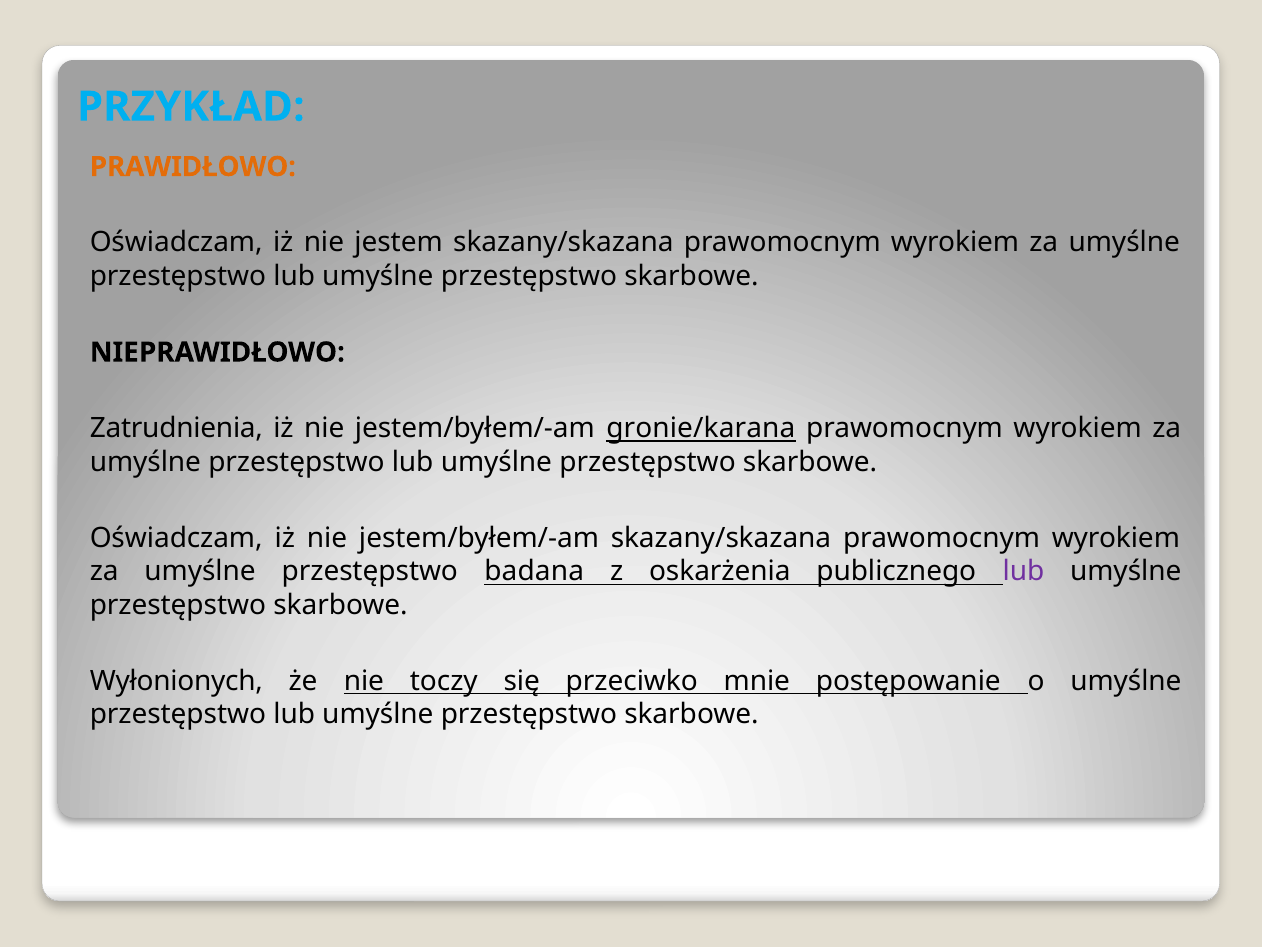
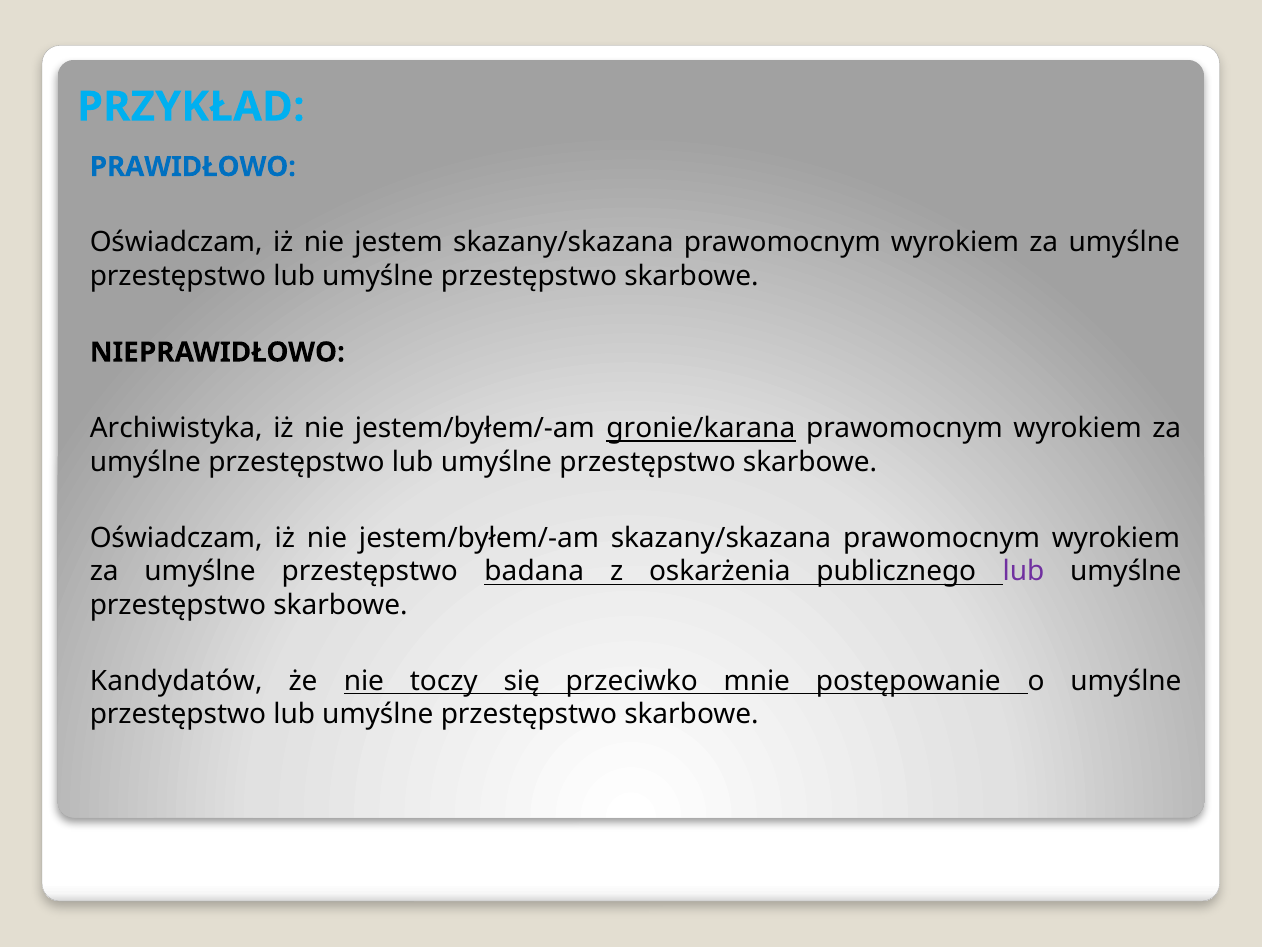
PRAWIDŁOWO colour: orange -> blue (193, 167)
Zatrudnienia: Zatrudnienia -> Archiwistyka (176, 428)
Wyłonionych: Wyłonionych -> Kandydatów (176, 681)
